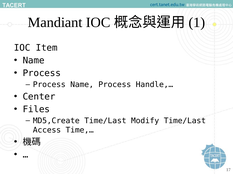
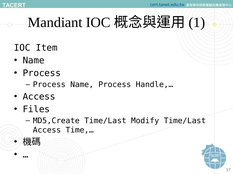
Center: Center -> Access (39, 97)
